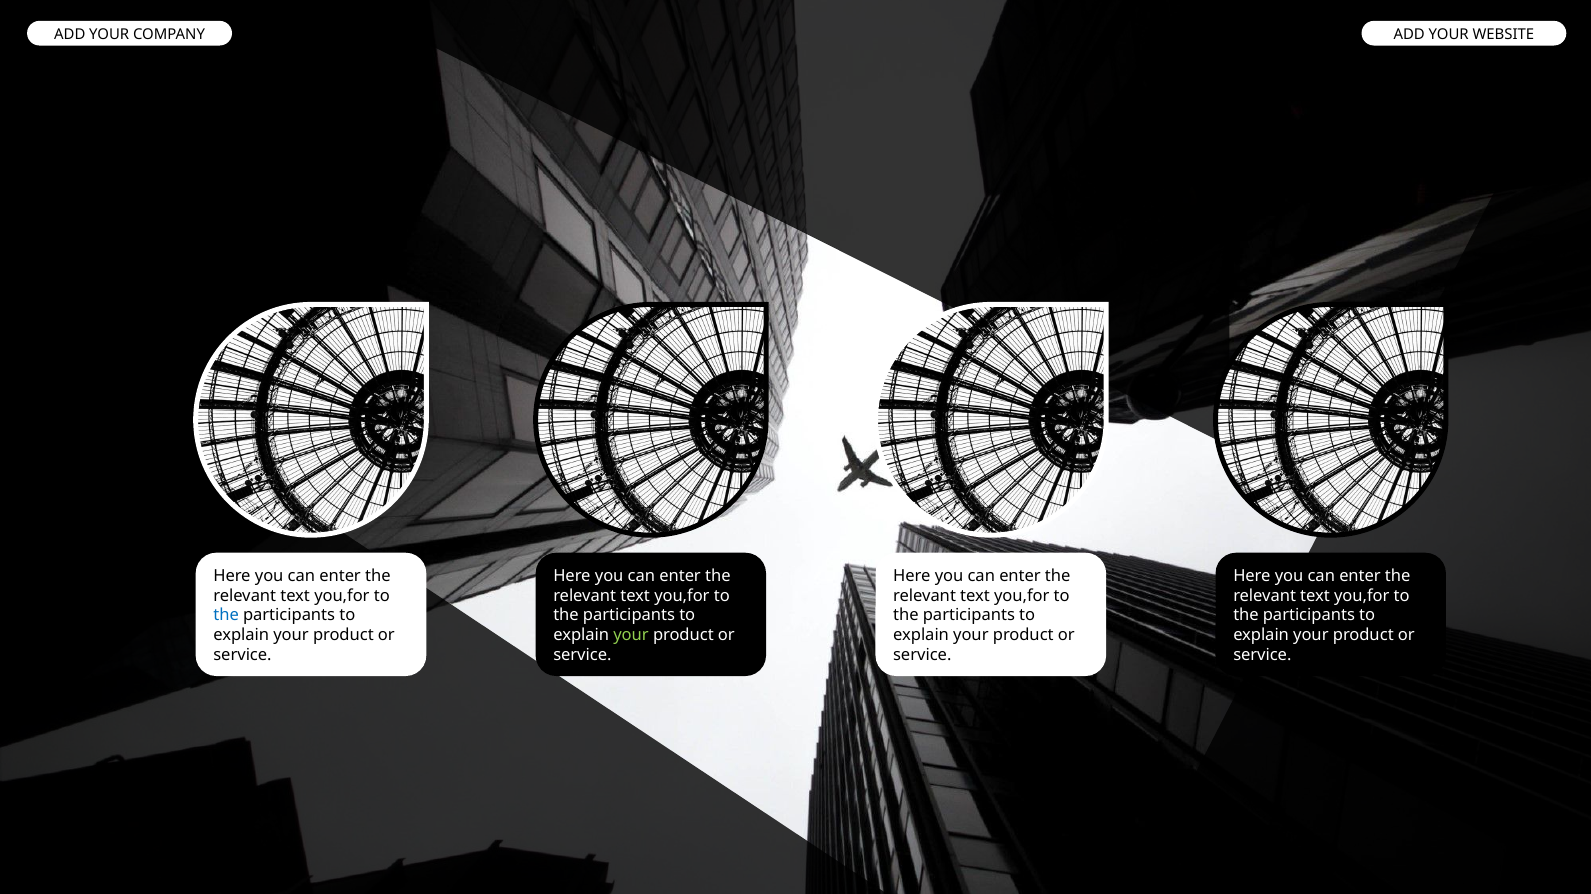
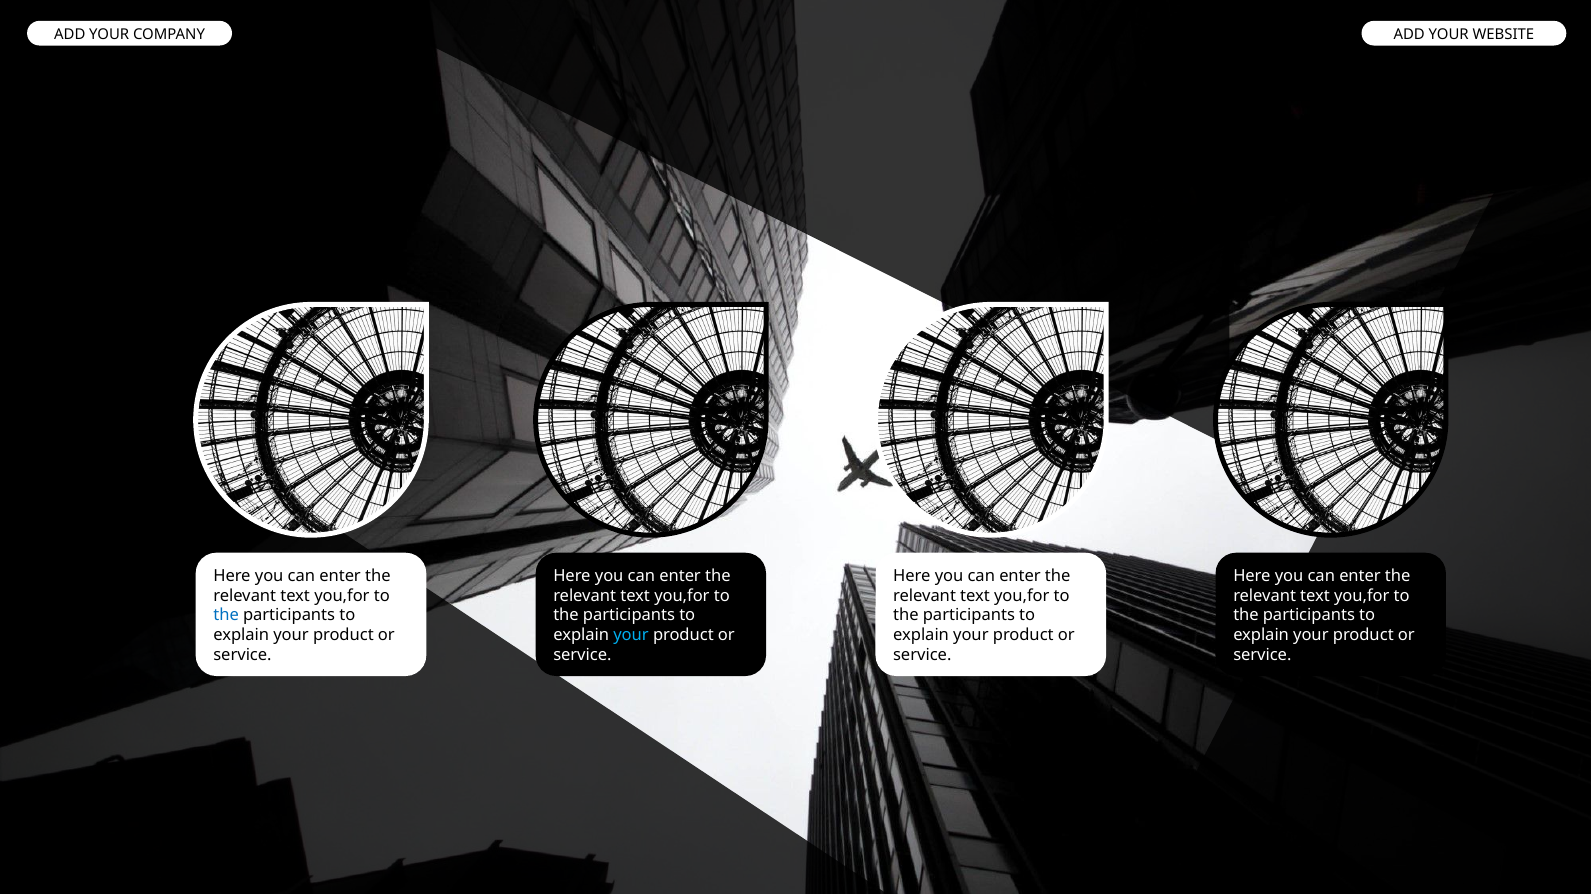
your colour: light green -> light blue (631, 635)
